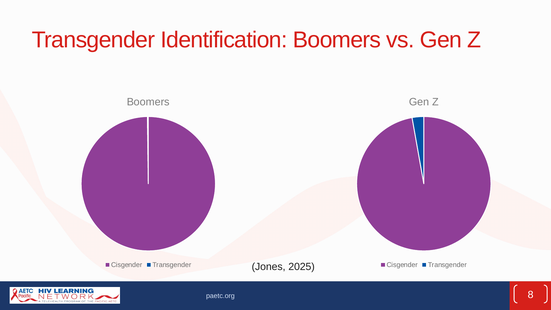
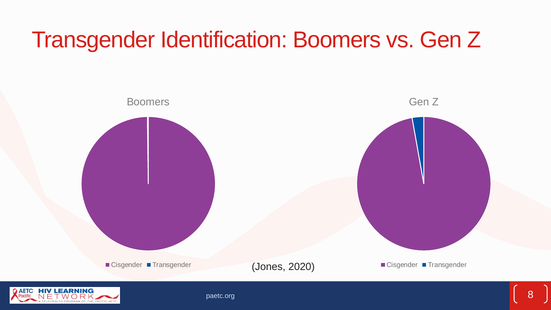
2025: 2025 -> 2020 (302, 267)
